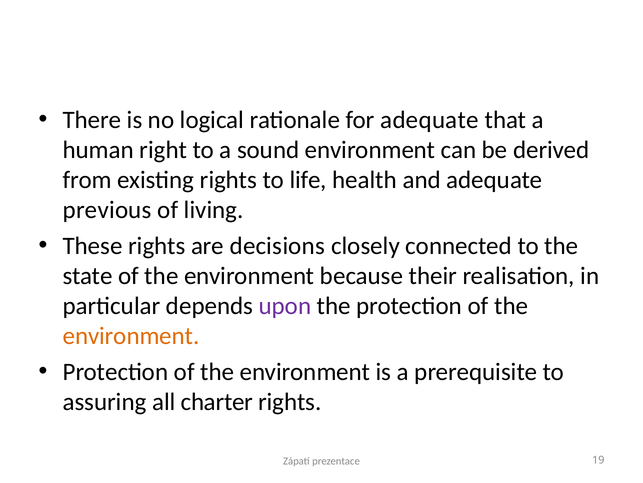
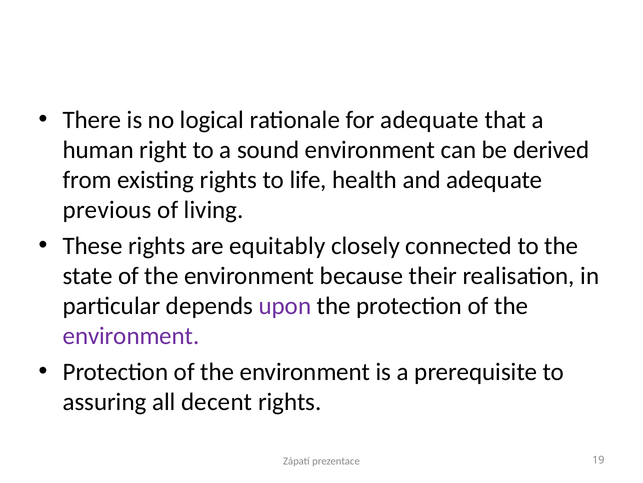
decisions: decisions -> equitably (277, 245)
environment colour: orange -> purple (131, 336)
charter: charter -> decent (217, 401)
